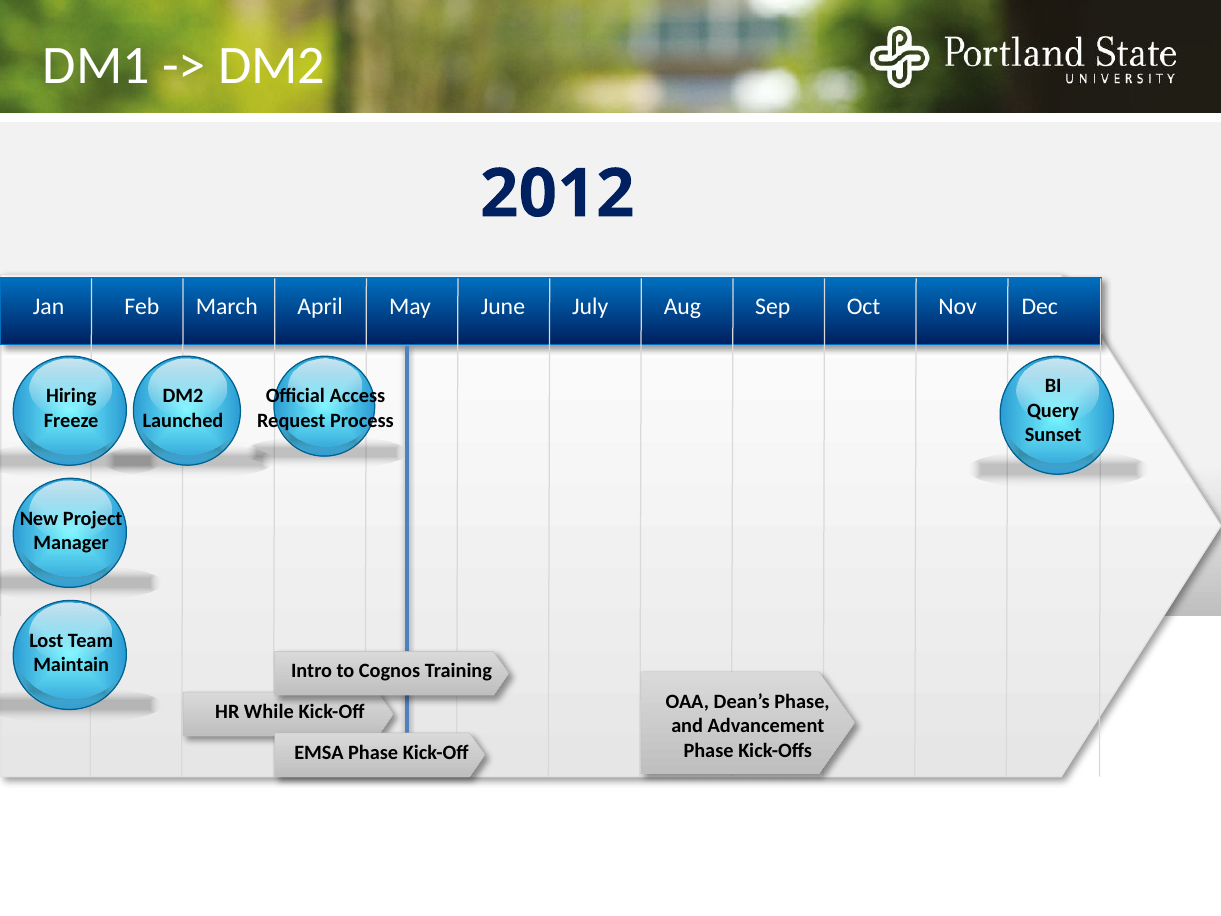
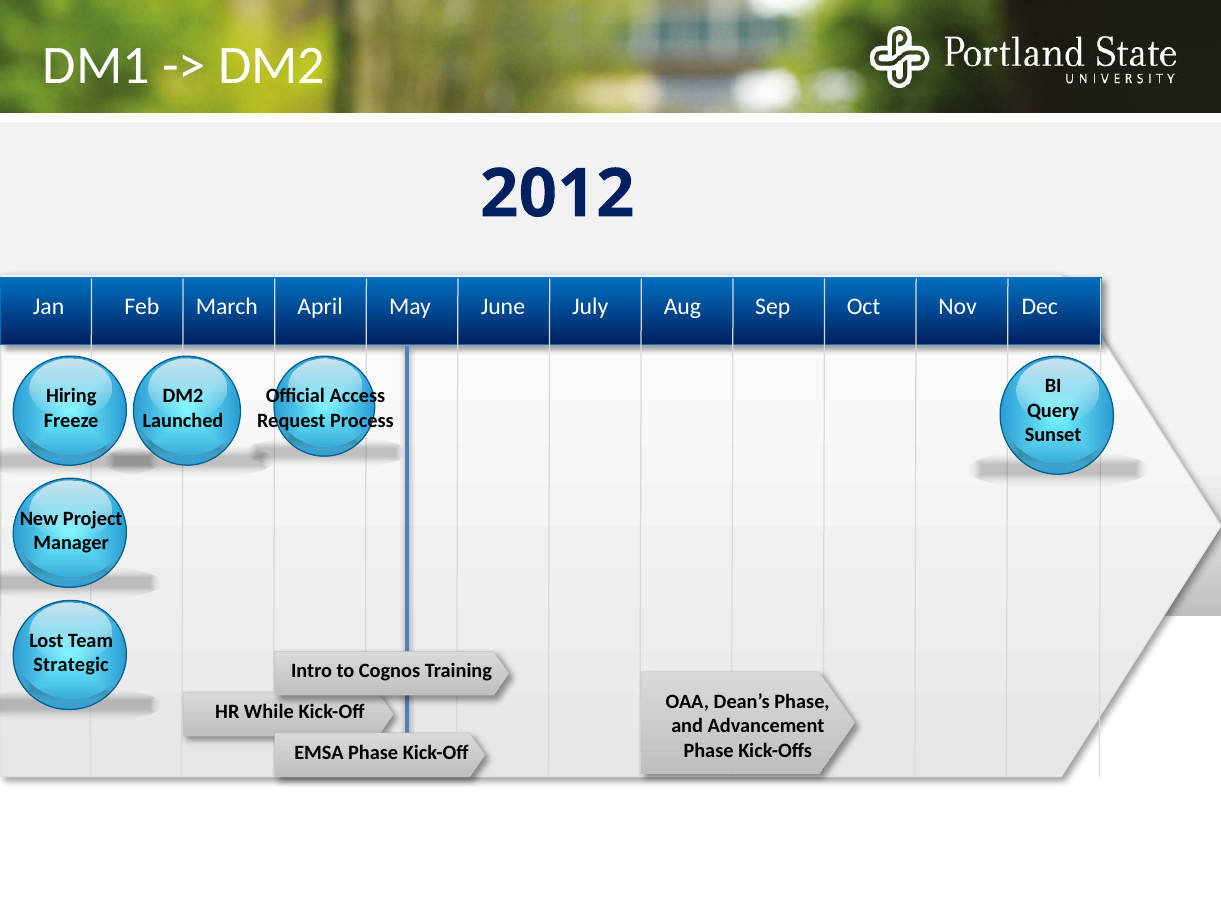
Maintain: Maintain -> Strategic (71, 665)
